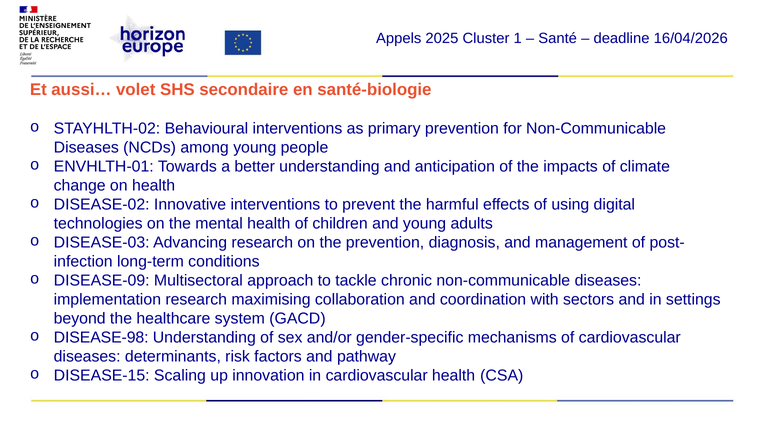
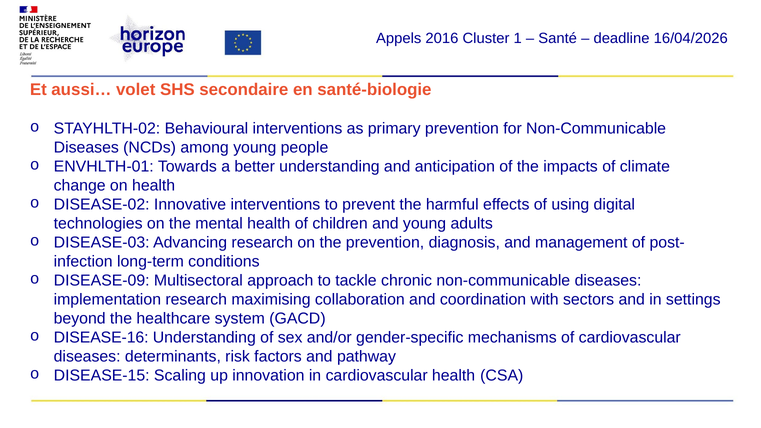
2025: 2025 -> 2016 (442, 38)
DISEASE-98: DISEASE-98 -> DISEASE-16 (101, 338)
